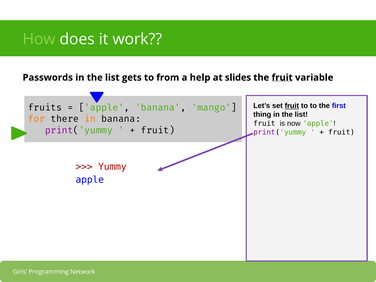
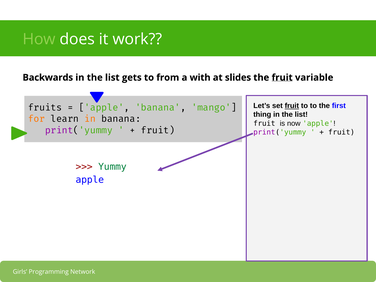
Passwords: Passwords -> Backwards (48, 78)
help: help -> with (200, 78)
there: there -> learn (65, 119)
Yummy colour: red -> green (112, 167)
